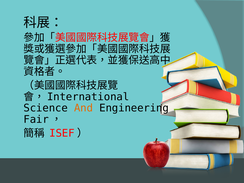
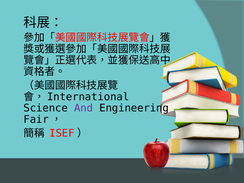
And colour: orange -> purple (84, 108)
